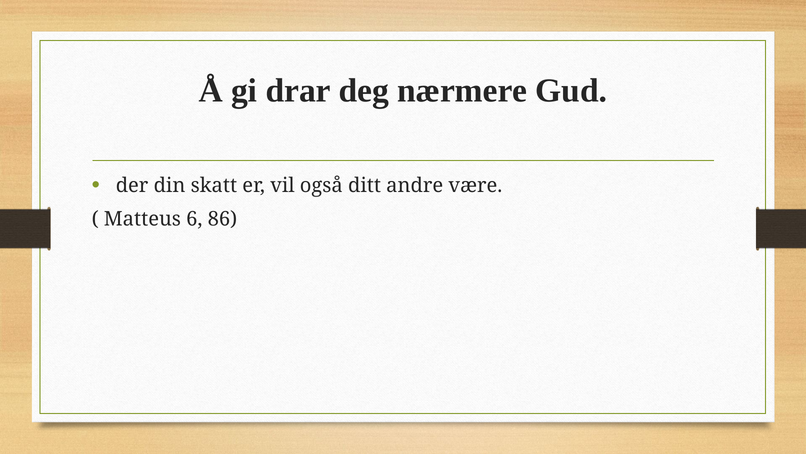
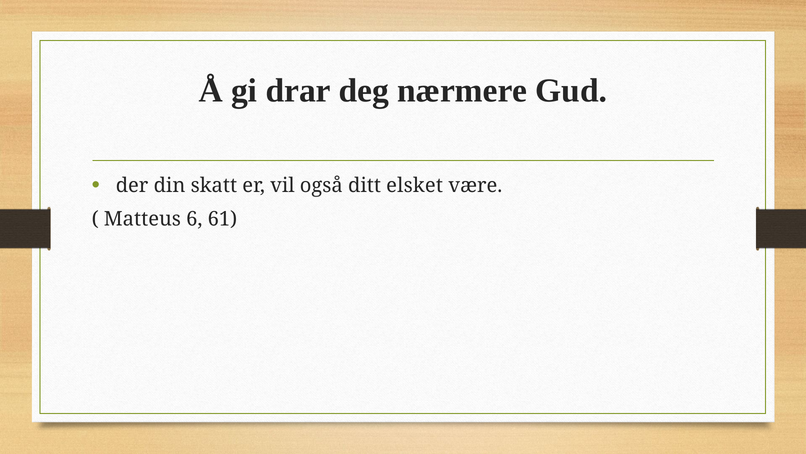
andre: andre -> elsket (415, 186)
86: 86 -> 61 (222, 219)
